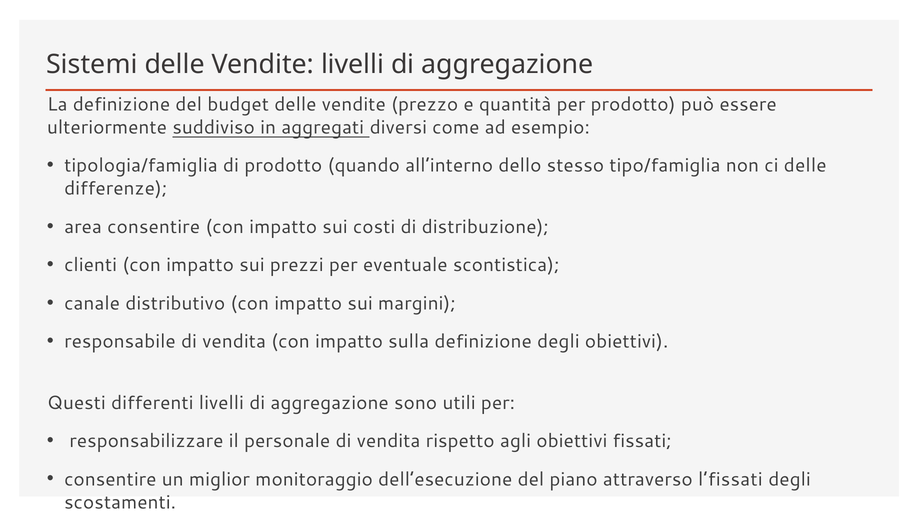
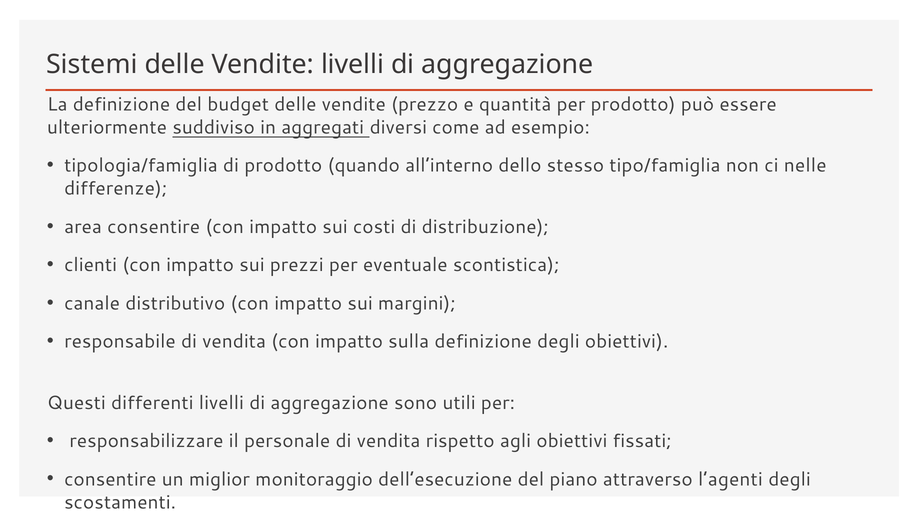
ci delle: delle -> nelle (805, 166)
l’fissati: l’fissati -> l’agenti (730, 480)
